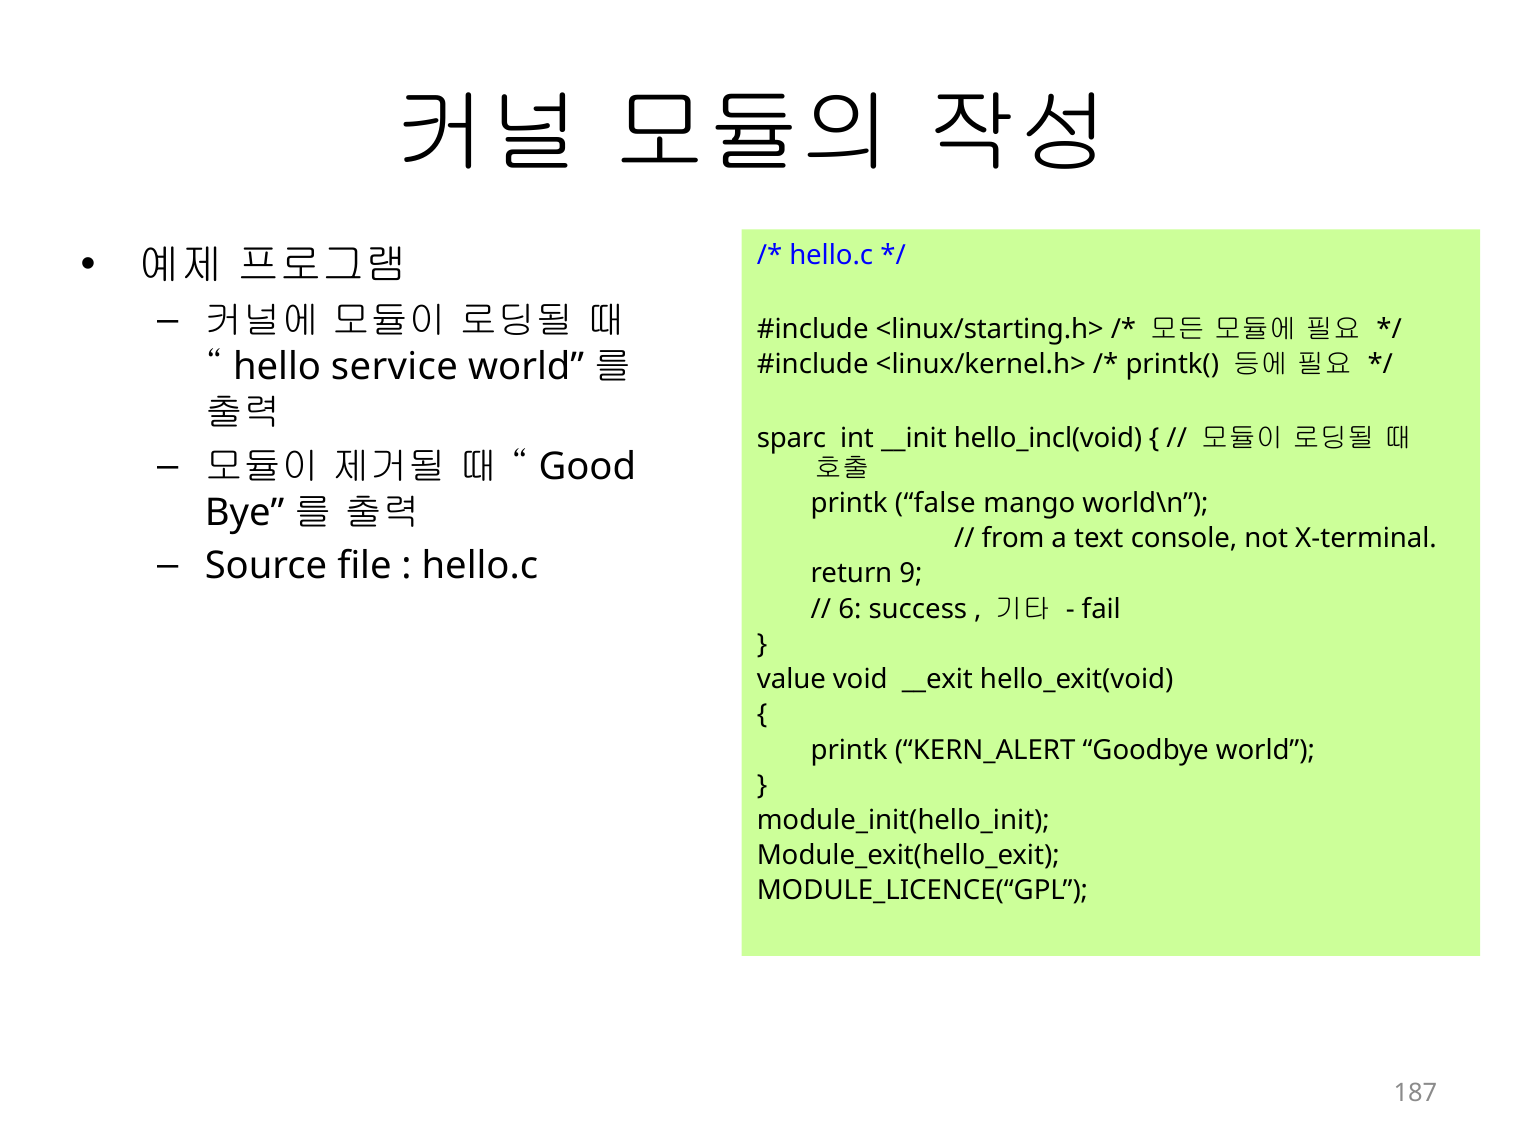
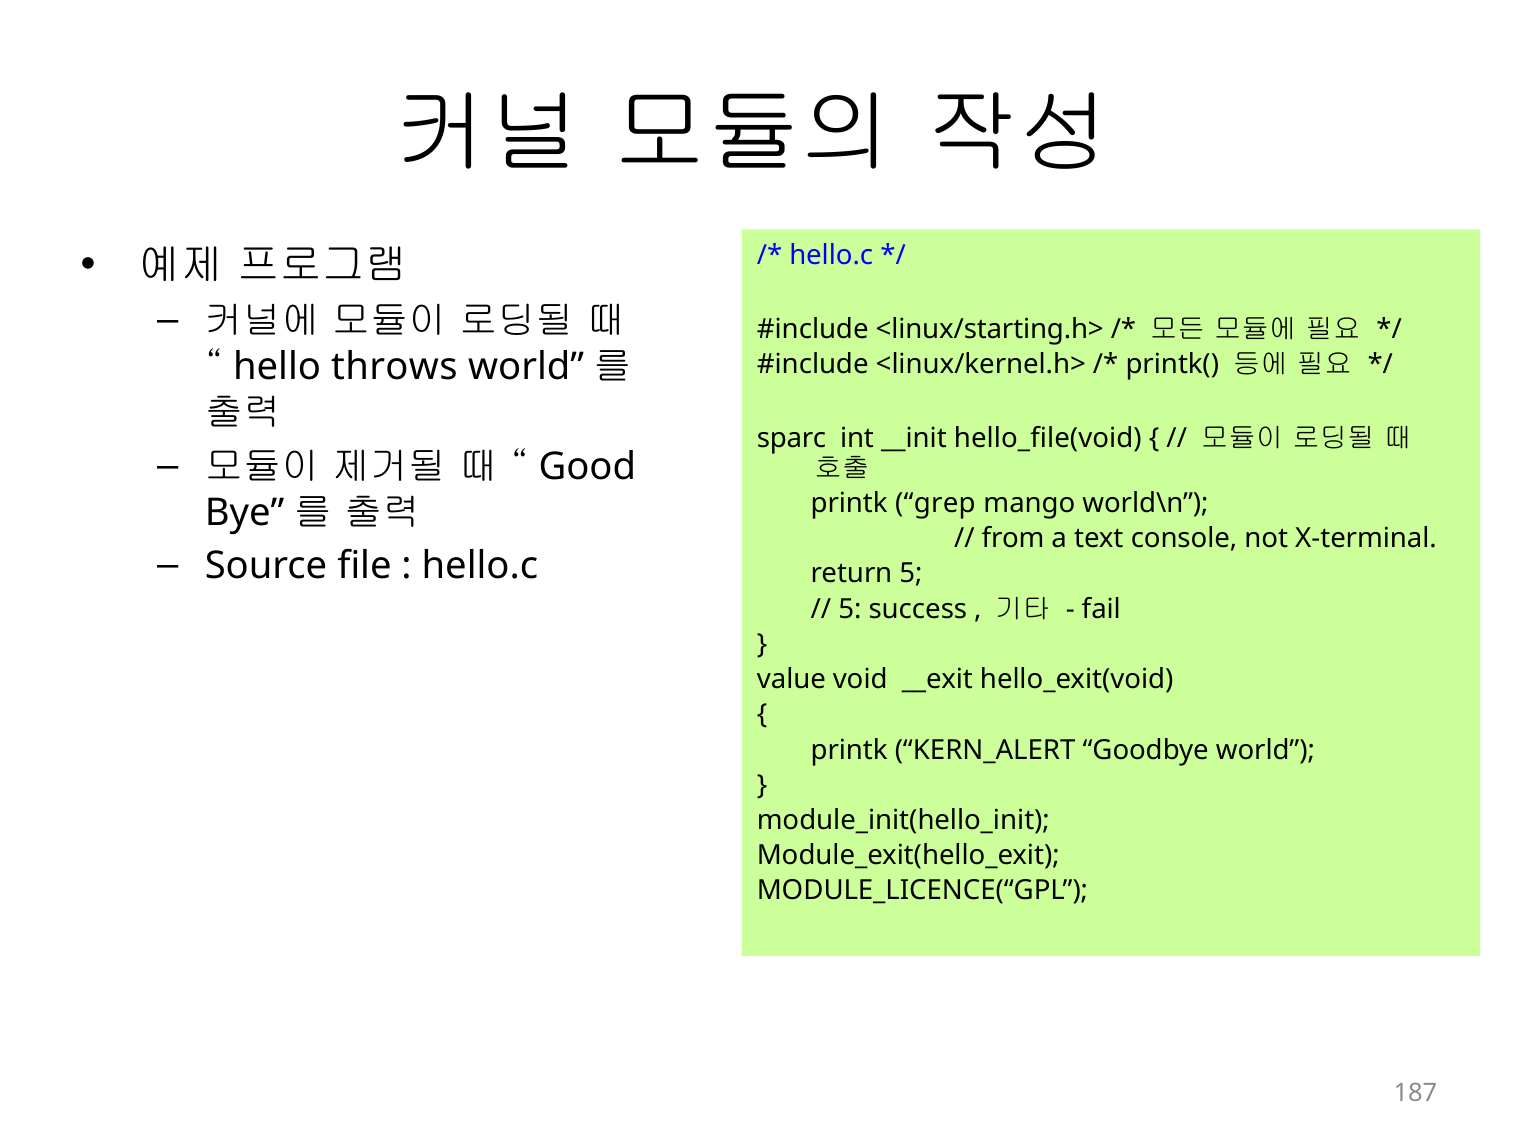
service: service -> throws (394, 367)
hello_incl(void: hello_incl(void -> hello_file(void (1048, 438)
false: false -> grep (935, 503)
return 9: 9 -> 5 (911, 574)
6: 6 -> 5 (850, 609)
